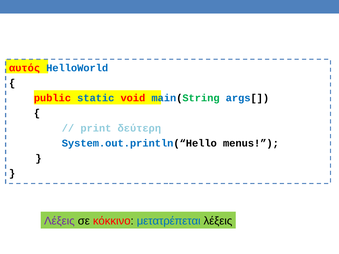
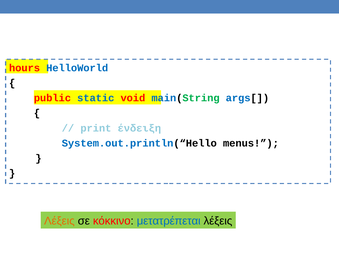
αυτός: αυτός -> hours (25, 68)
δεύτερη: δεύτερη -> ένδειξη (139, 128)
Λέξεις colour: purple -> orange (59, 221)
